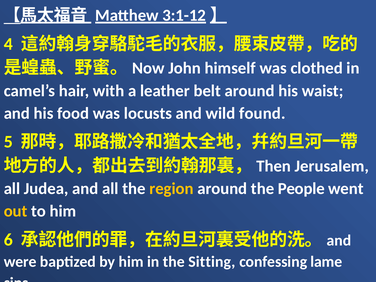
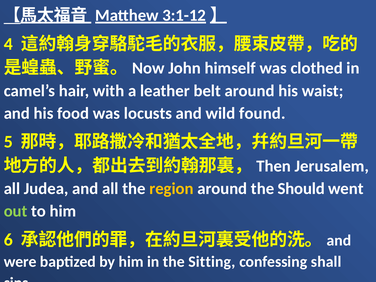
People: People -> Should (301, 189)
out colour: yellow -> light green (16, 211)
lame: lame -> shall (326, 262)
